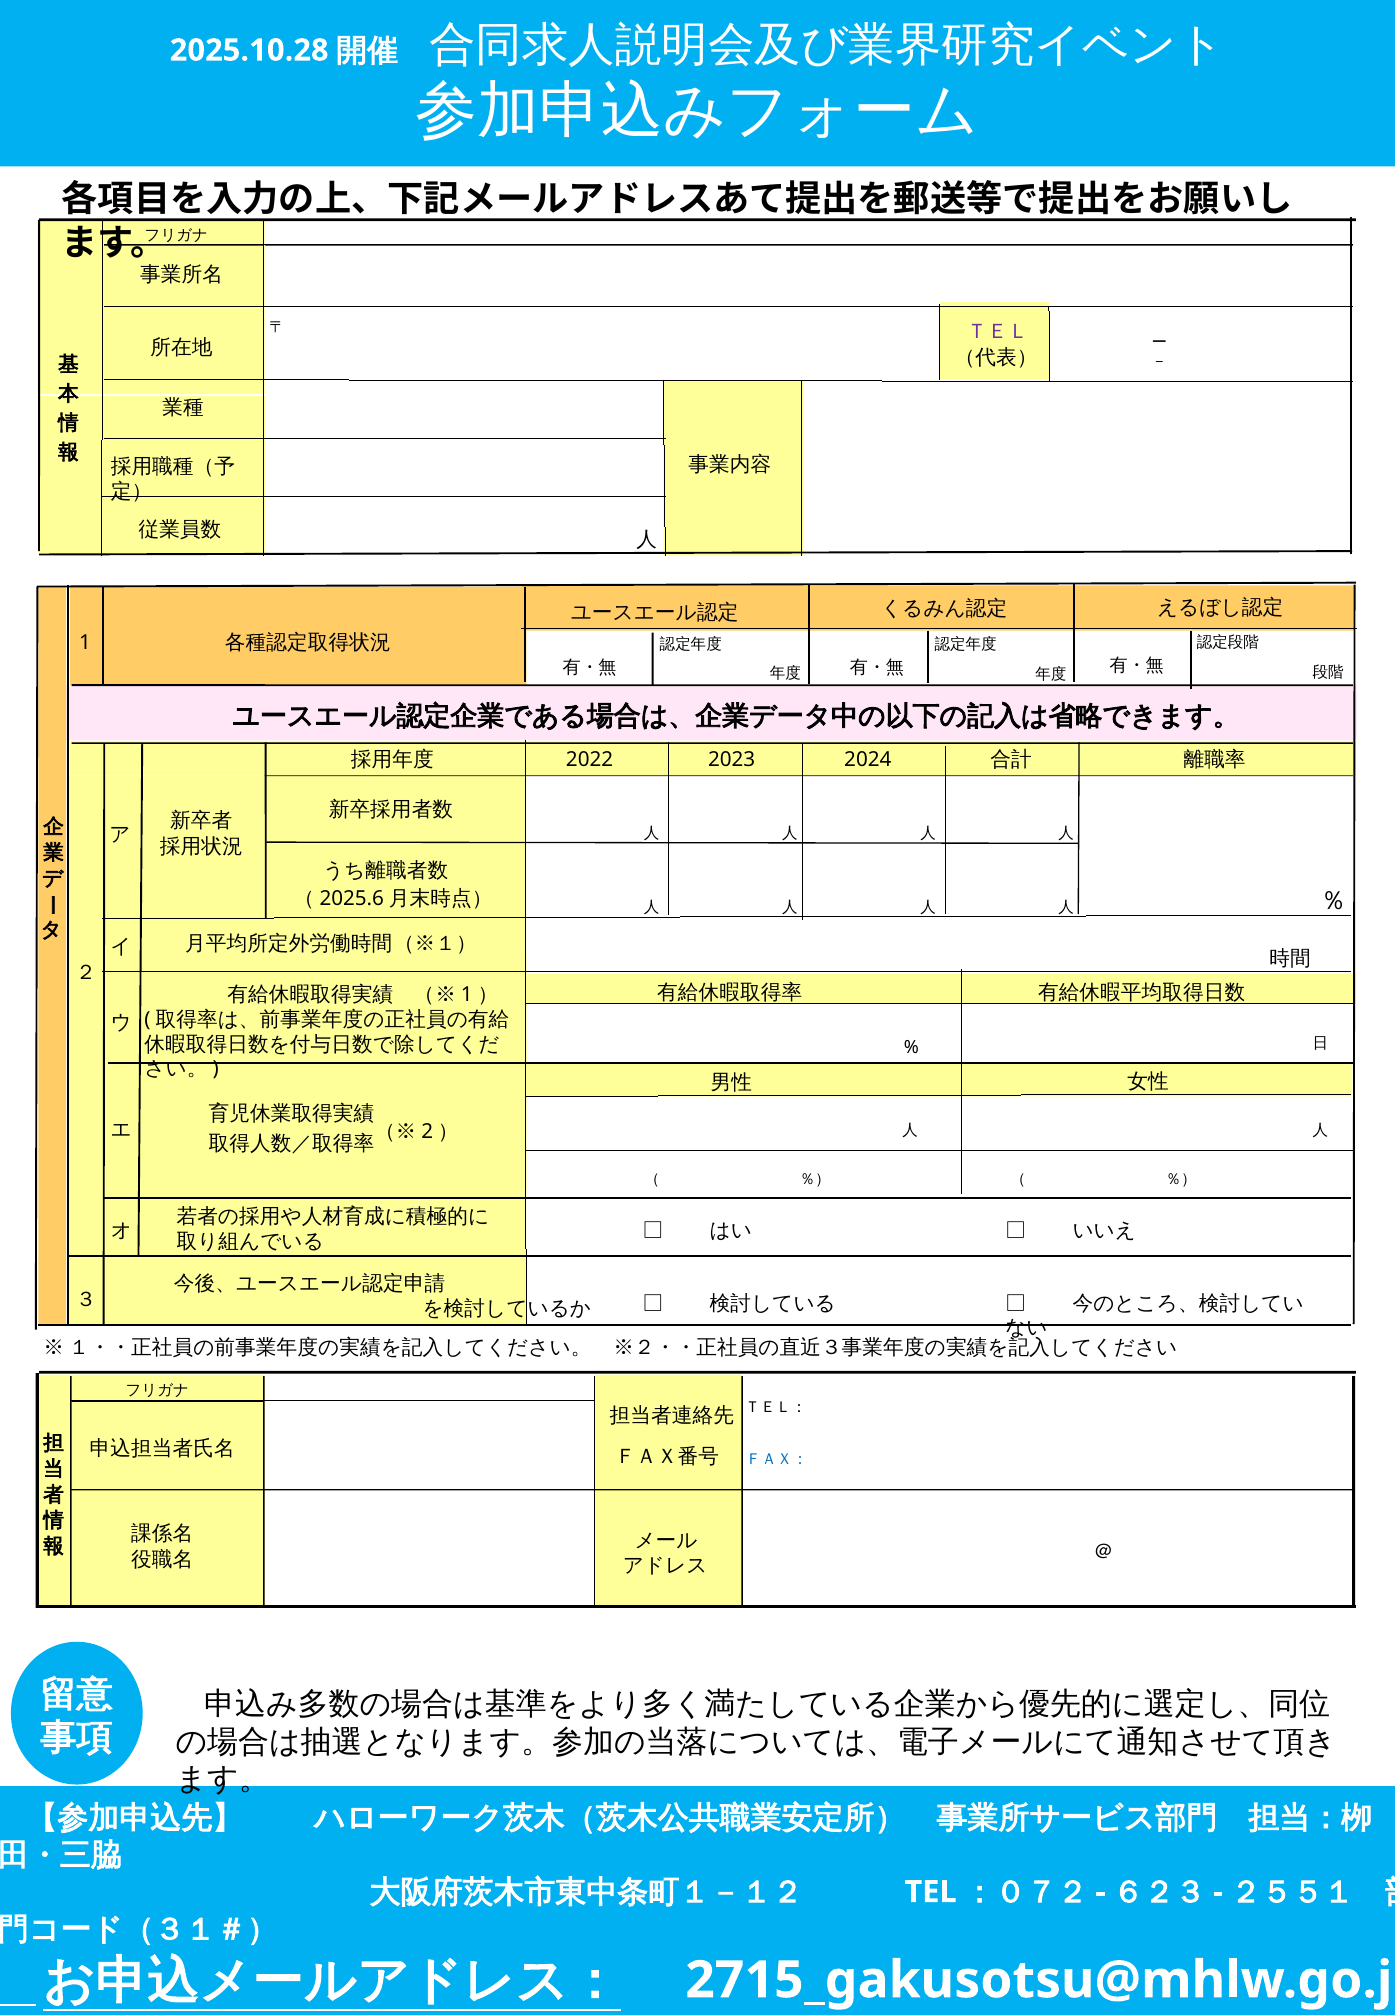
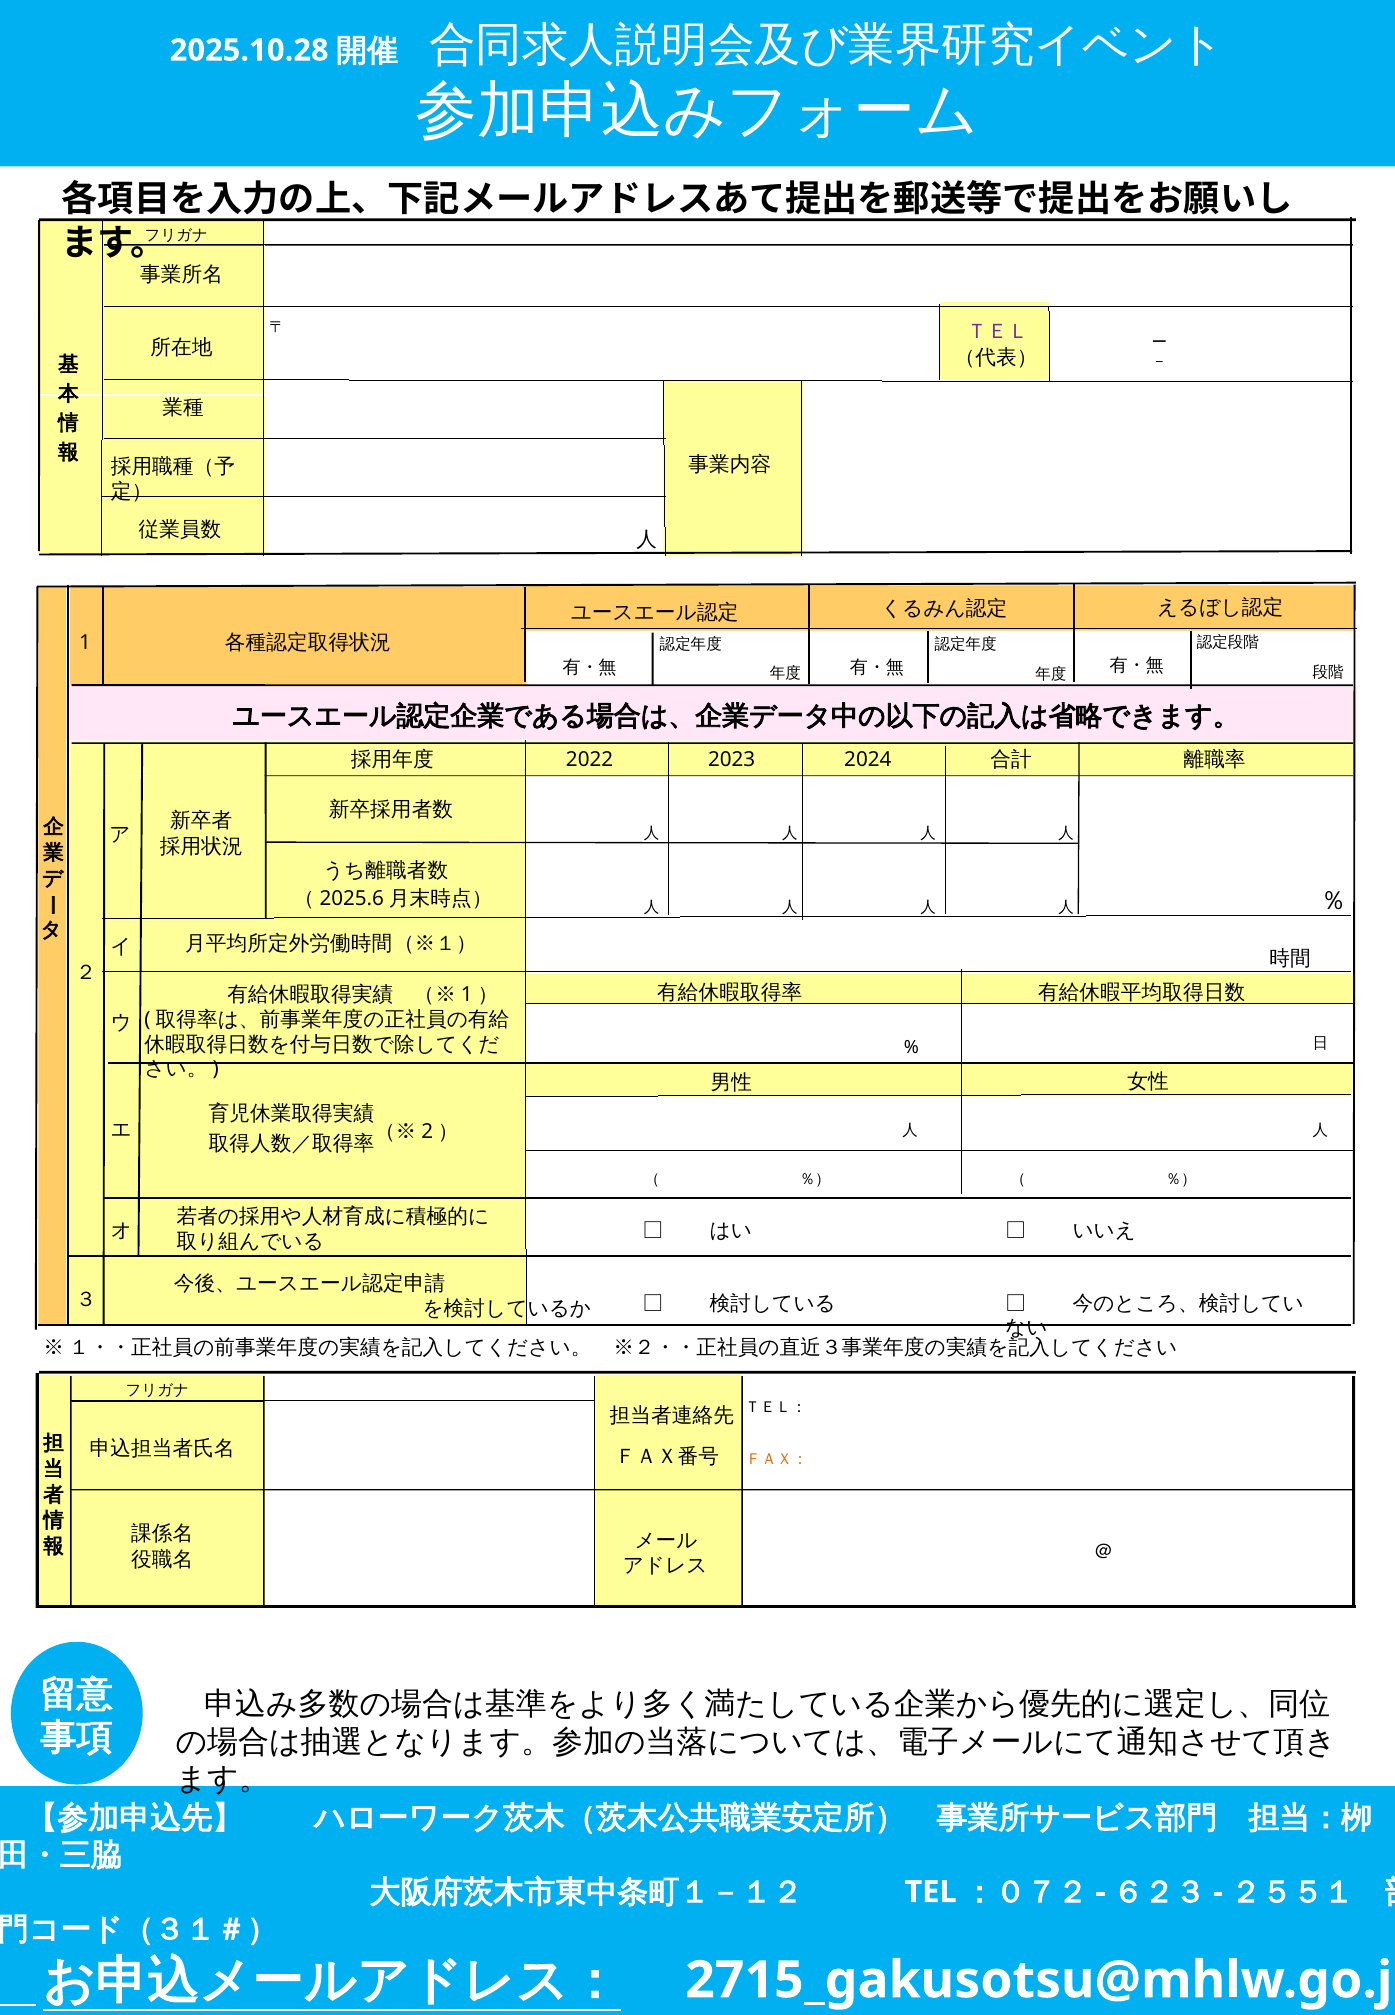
ＦＡＸ： colour: blue -> orange (777, 1460)
